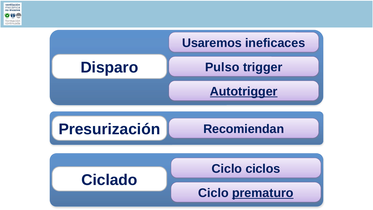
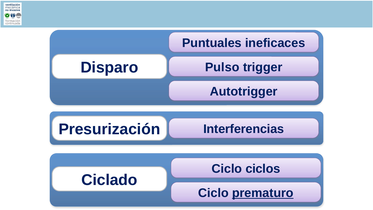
Usaremos: Usaremos -> Puntuales (212, 43)
Autotrigger underline: present -> none (244, 91)
Recomiendan: Recomiendan -> Interferencias (244, 129)
